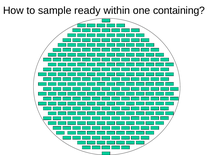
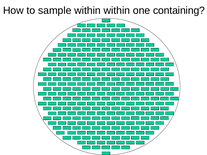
sample ready: ready -> within (88, 11)
